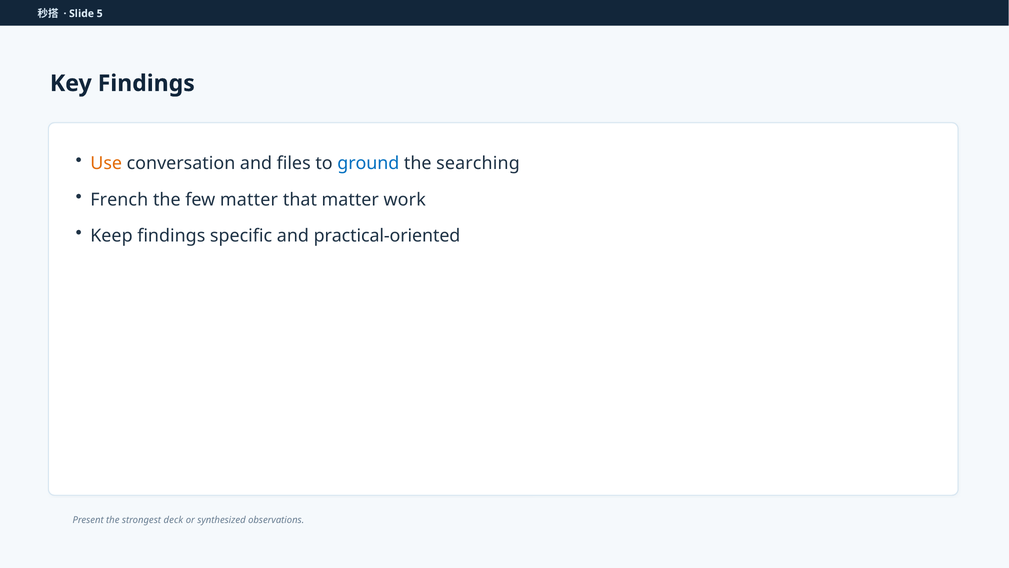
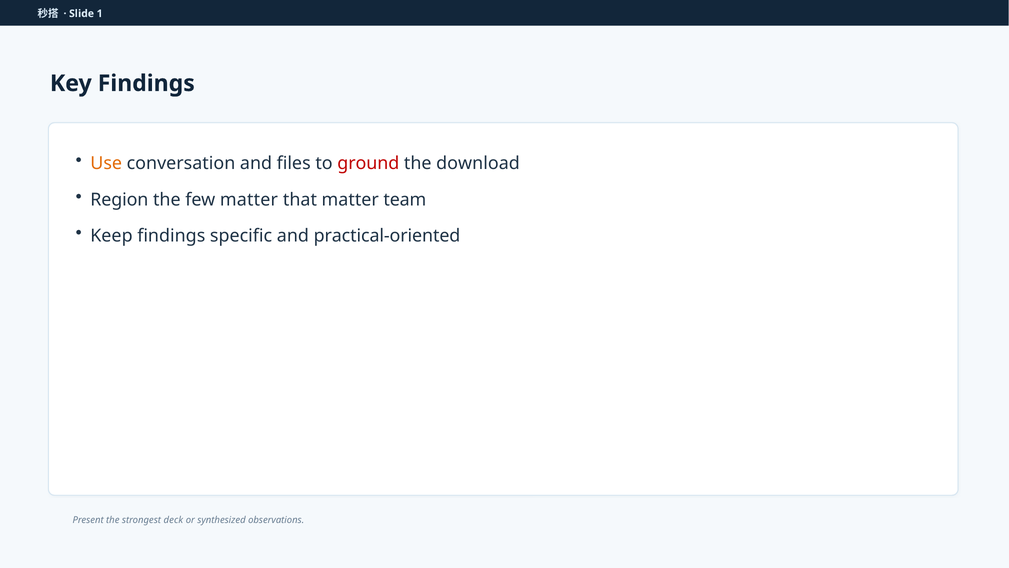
5: 5 -> 1 (100, 14)
ground colour: blue -> red (368, 163)
searching: searching -> download (478, 163)
French: French -> Region (119, 199)
work: work -> team (405, 199)
